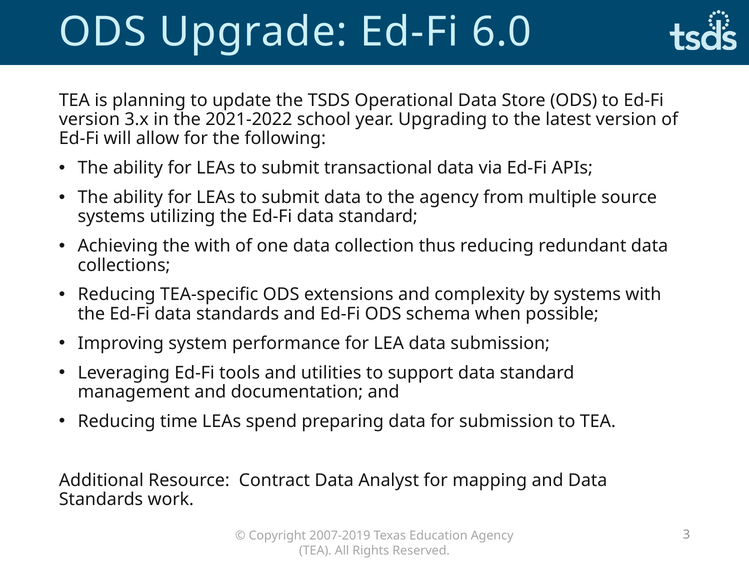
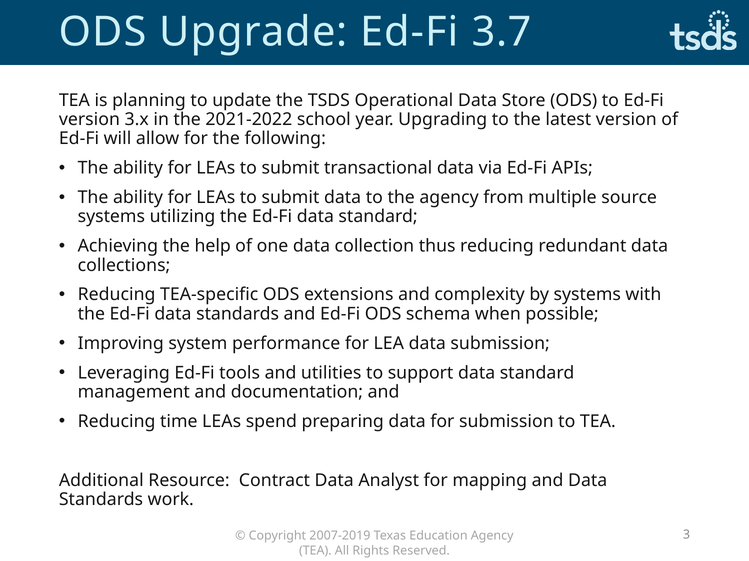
6.0: 6.0 -> 3.7 (502, 32)
the with: with -> help (213, 246)
